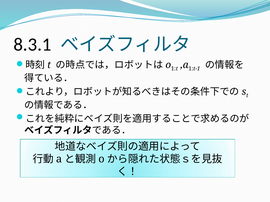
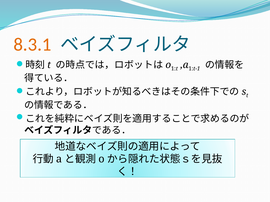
8.3.1 colour: black -> orange (32, 45)
